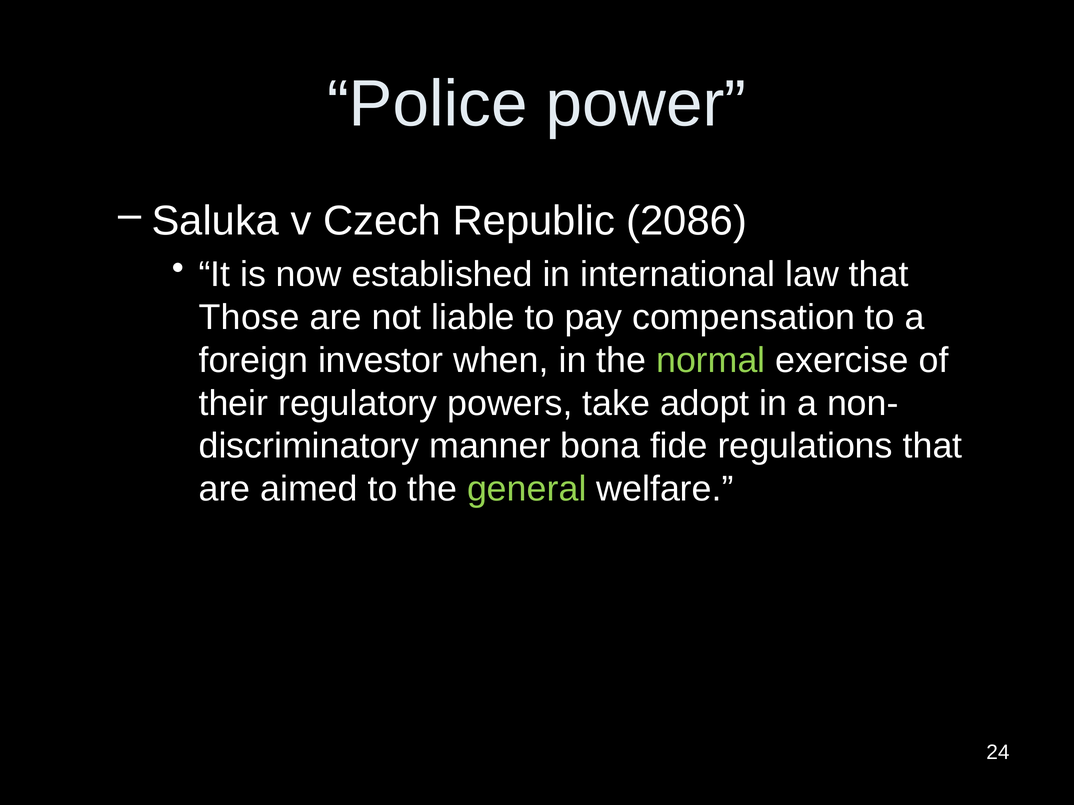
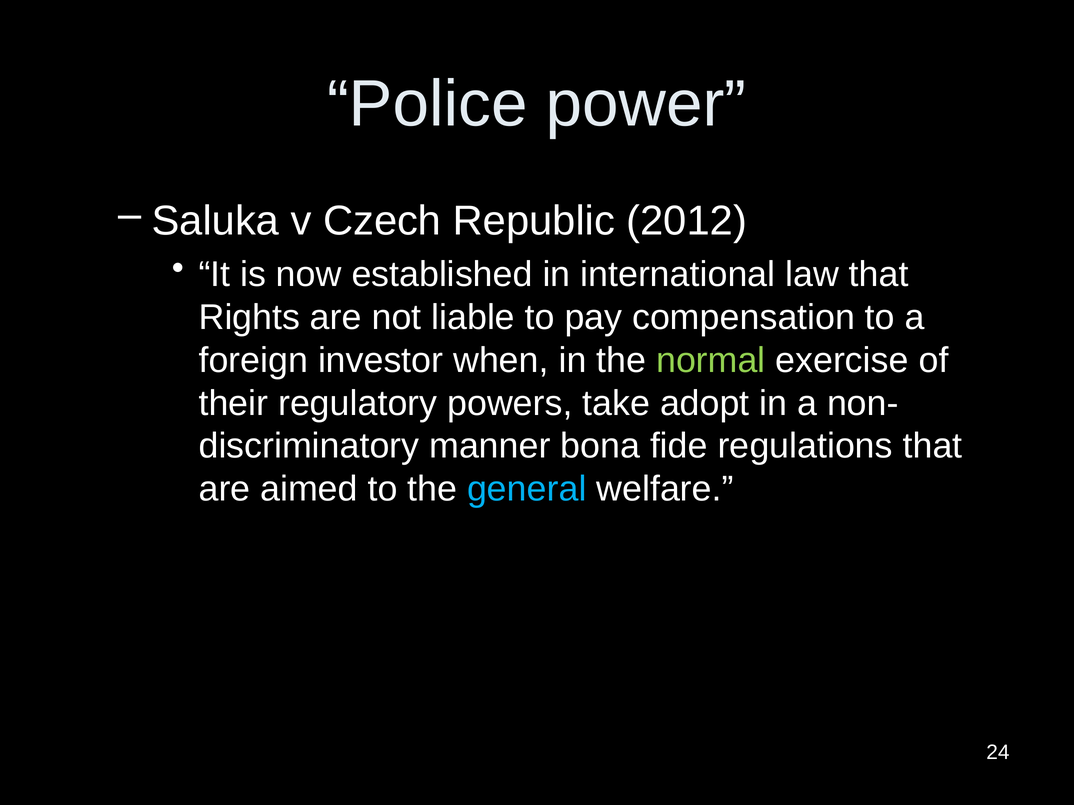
2086: 2086 -> 2012 (687, 221)
Those: Those -> Rights (249, 318)
general colour: light green -> light blue (527, 489)
